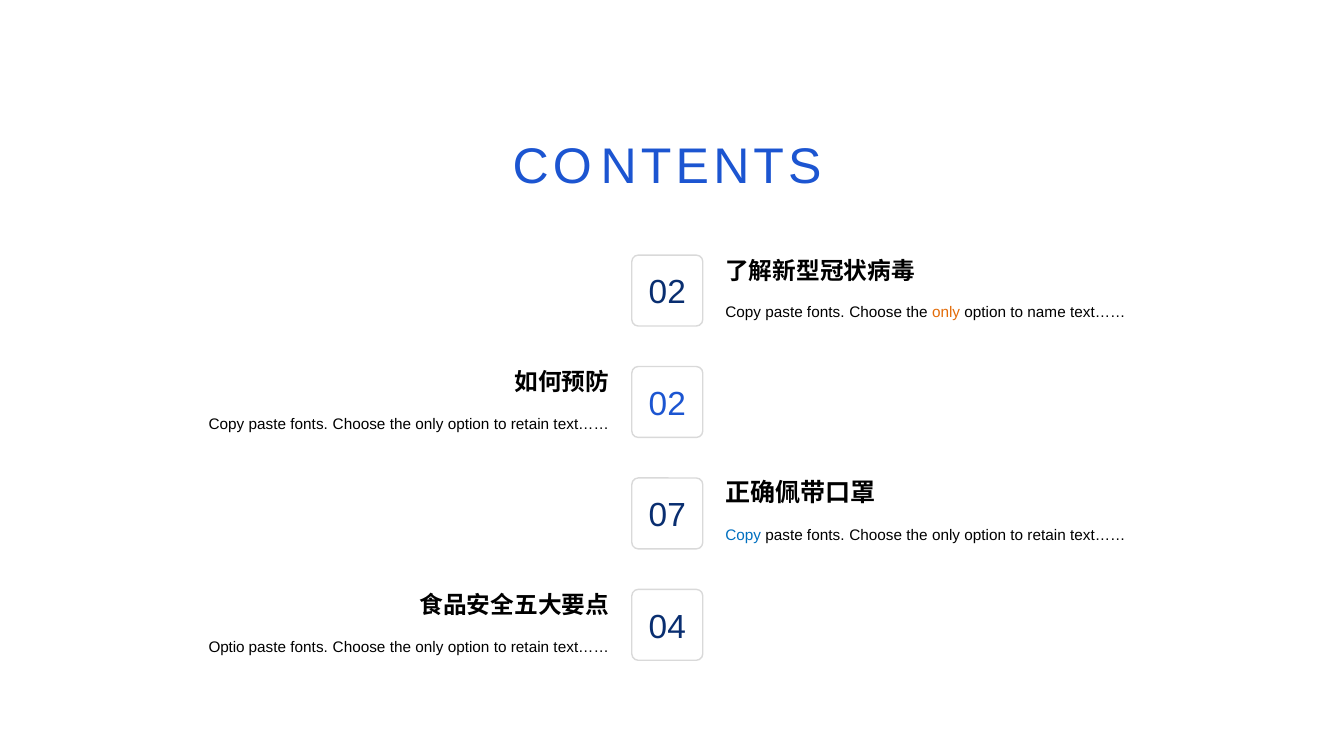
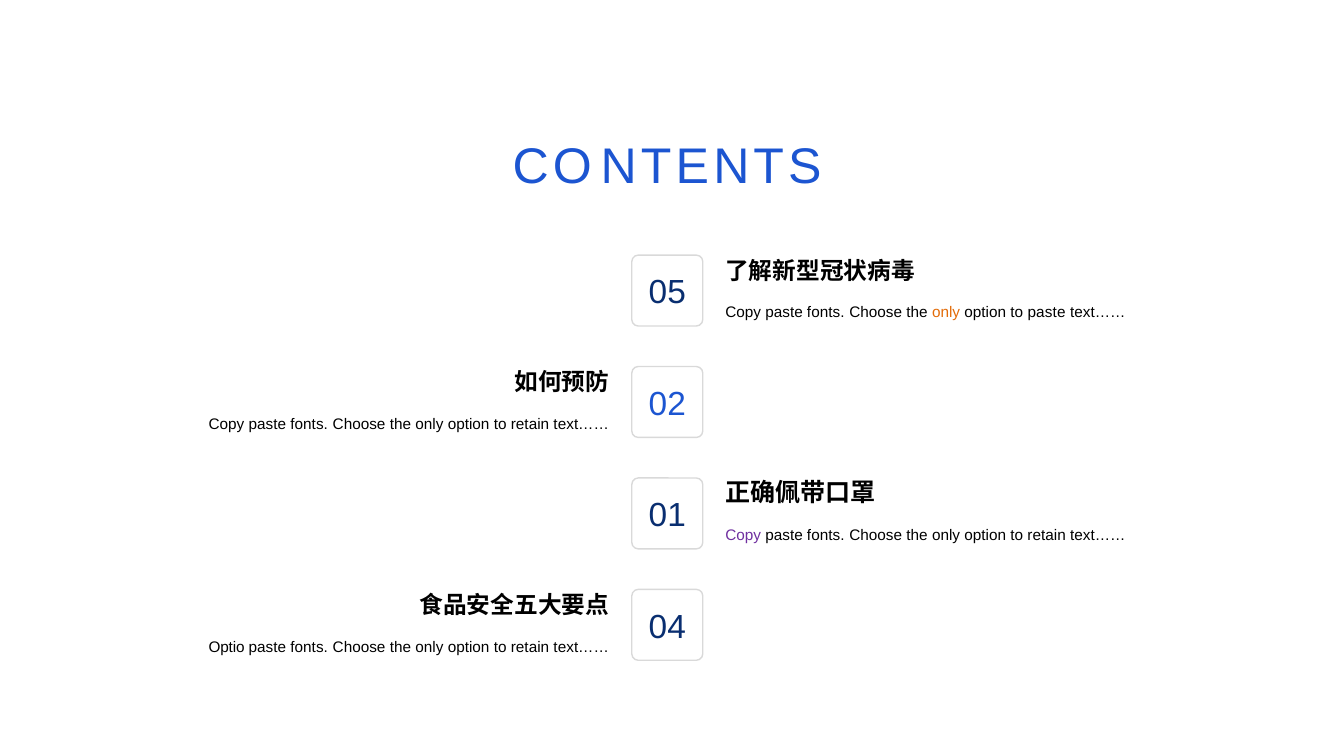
2: 2 -> 5 (677, 293)
to name: name -> paste (1047, 313)
7: 7 -> 1 (677, 516)
Copy colour: blue -> purple (743, 536)
